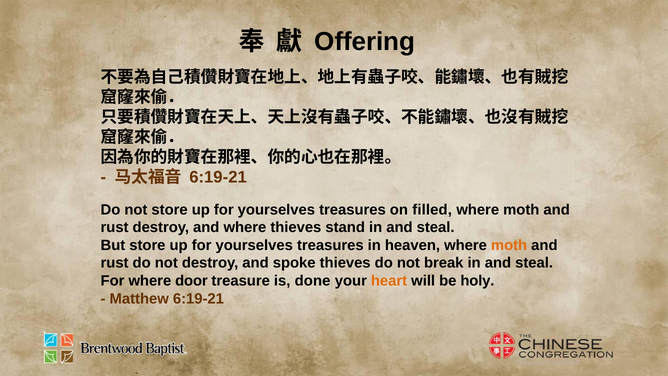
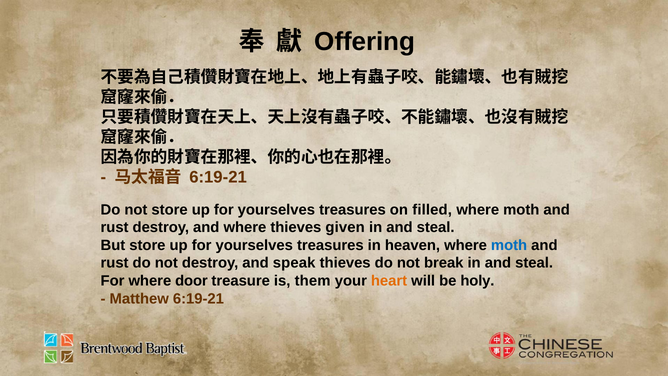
stand: stand -> given (345, 227)
moth colour: orange -> blue (509, 245)
spoke: spoke -> speak (294, 263)
done: done -> them (313, 281)
